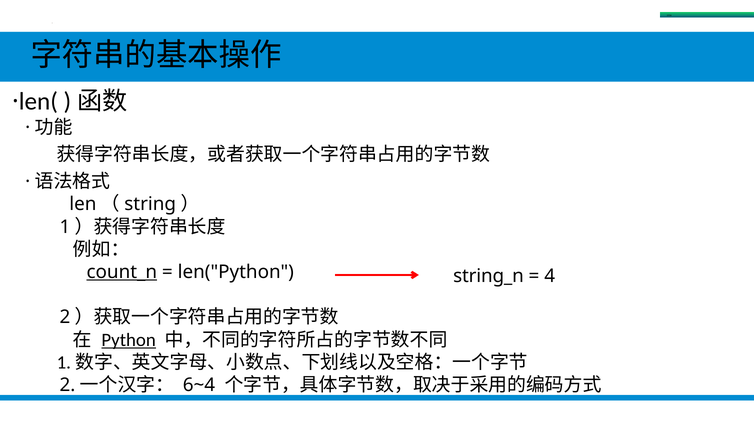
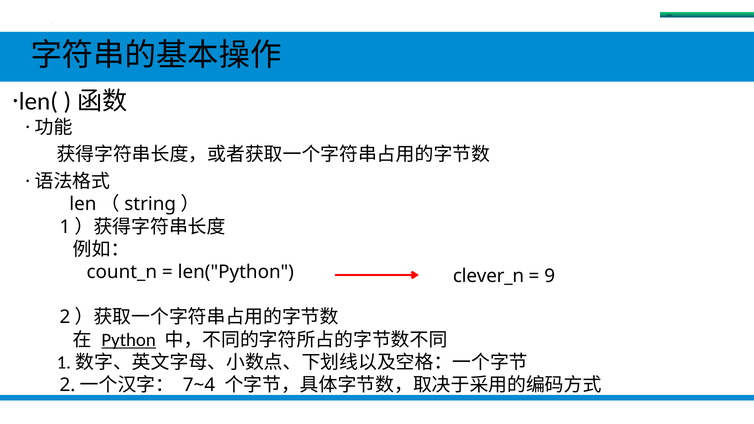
count_n underline: present -> none (122, 272)
string_n: string_n -> clever_n (489, 276)
4: 4 -> 9 (550, 276)
6~4: 6~4 -> 7~4 (199, 385)
